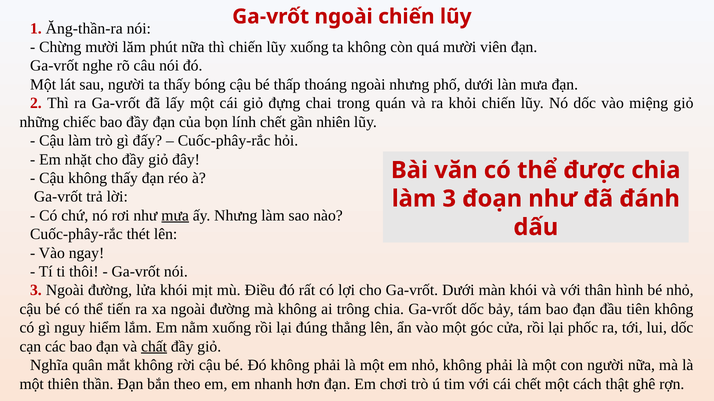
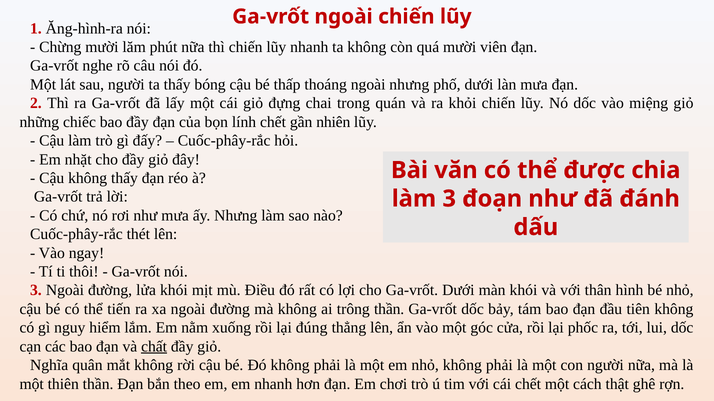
Ăng-thần-ra: Ăng-thần-ra -> Ăng-hình-ra (84, 28)
lũy xuống: xuống -> nhanh (309, 47)
mưa underline: present -> none (175, 216)
trông chia: chia -> thần (389, 310)
